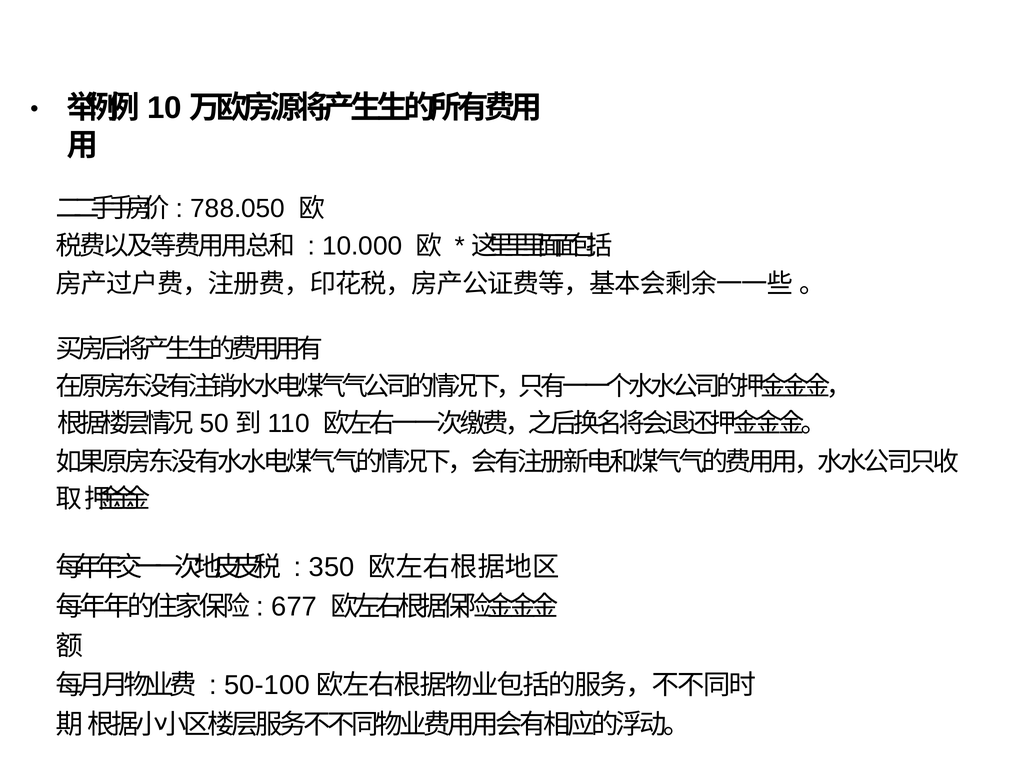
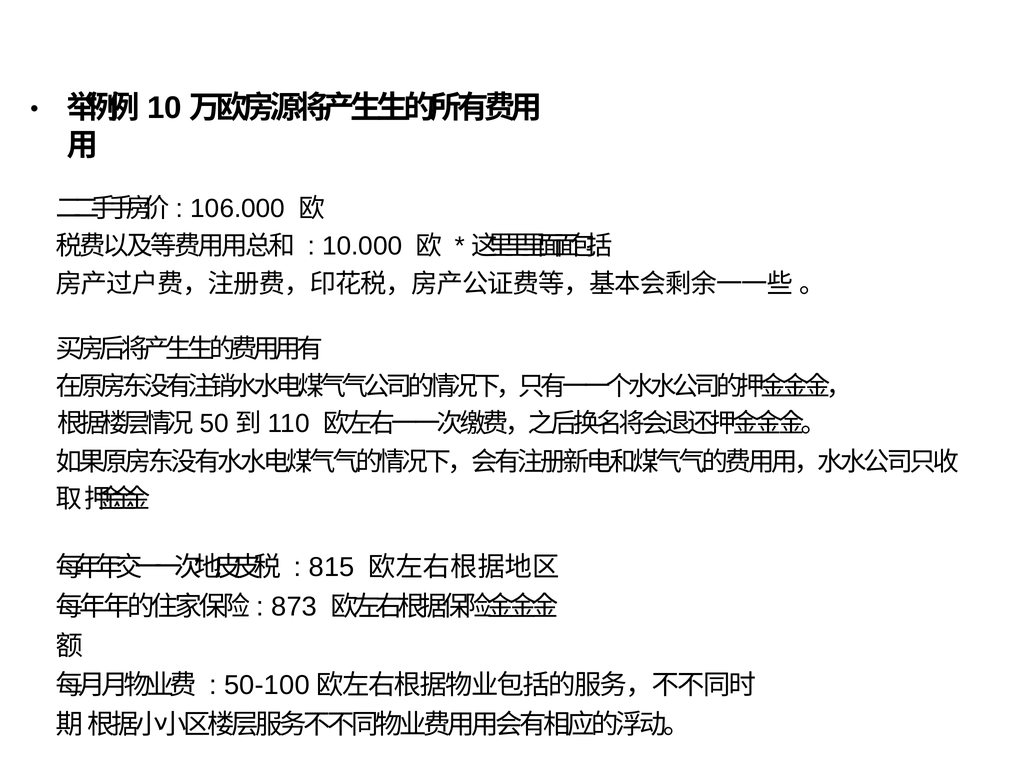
788.050: 788.050 -> 106.000 (238, 209)
350: 350 -> 815 (332, 568)
677: 677 -> 873 (294, 607)
